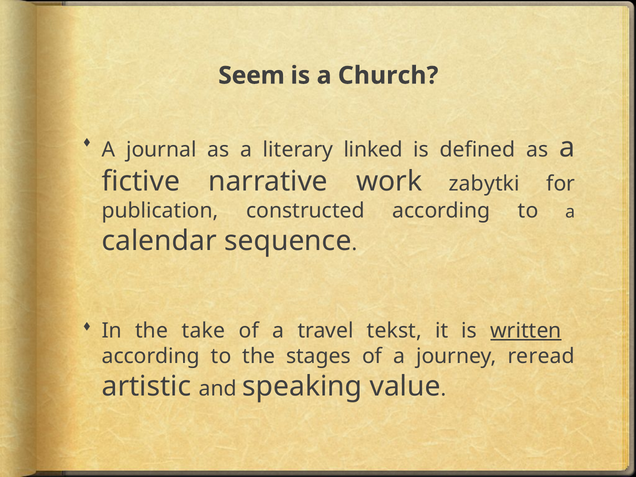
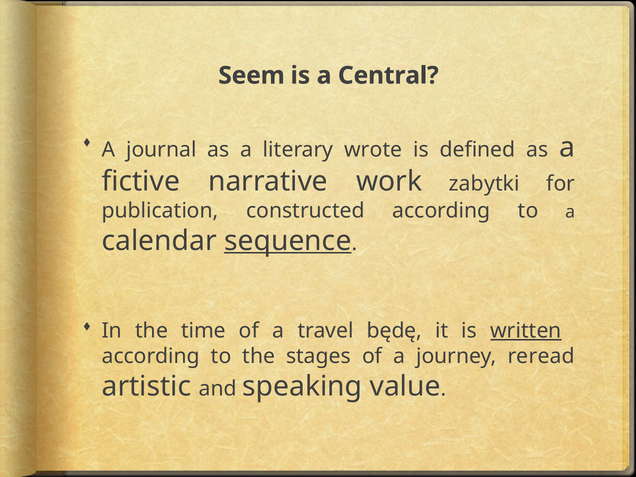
Church: Church -> Central (388, 75)
linked: linked -> wrote (373, 150)
sequence underline: none -> present (288, 241)
take: take -> time (204, 331)
tekst: tekst -> będę (394, 331)
